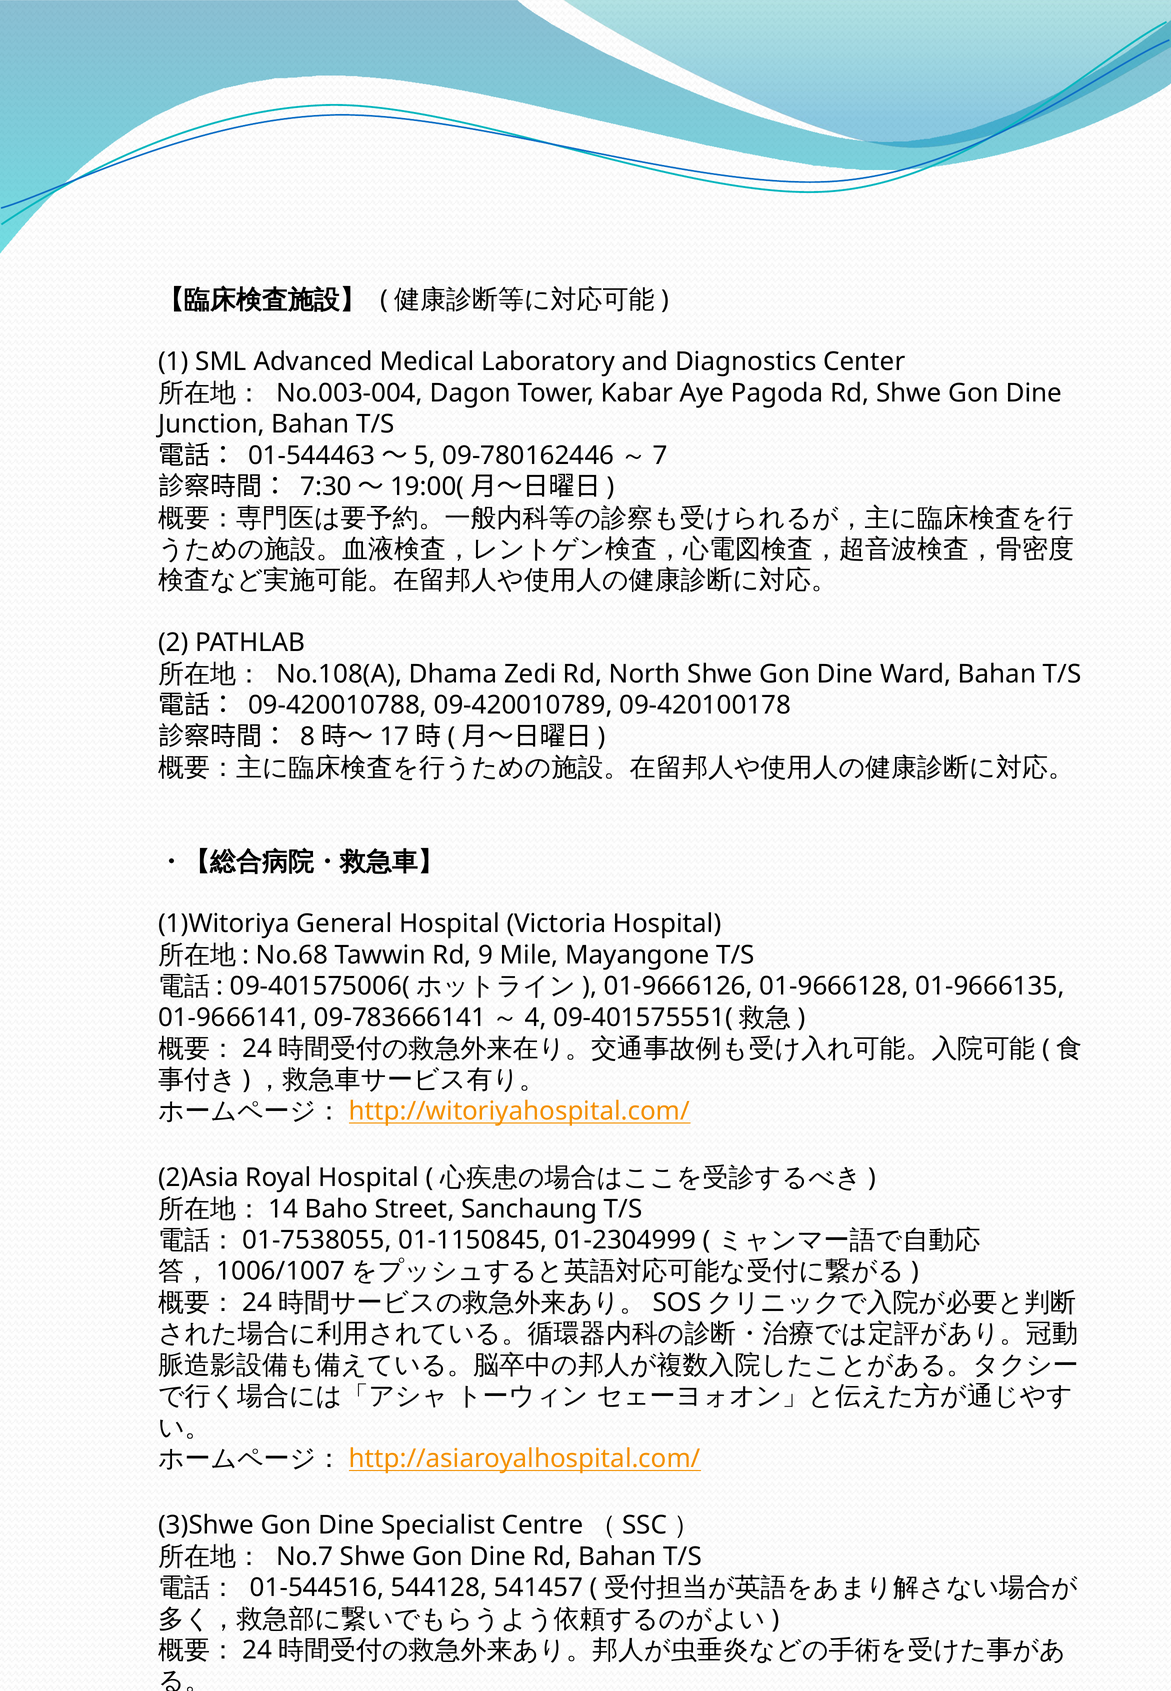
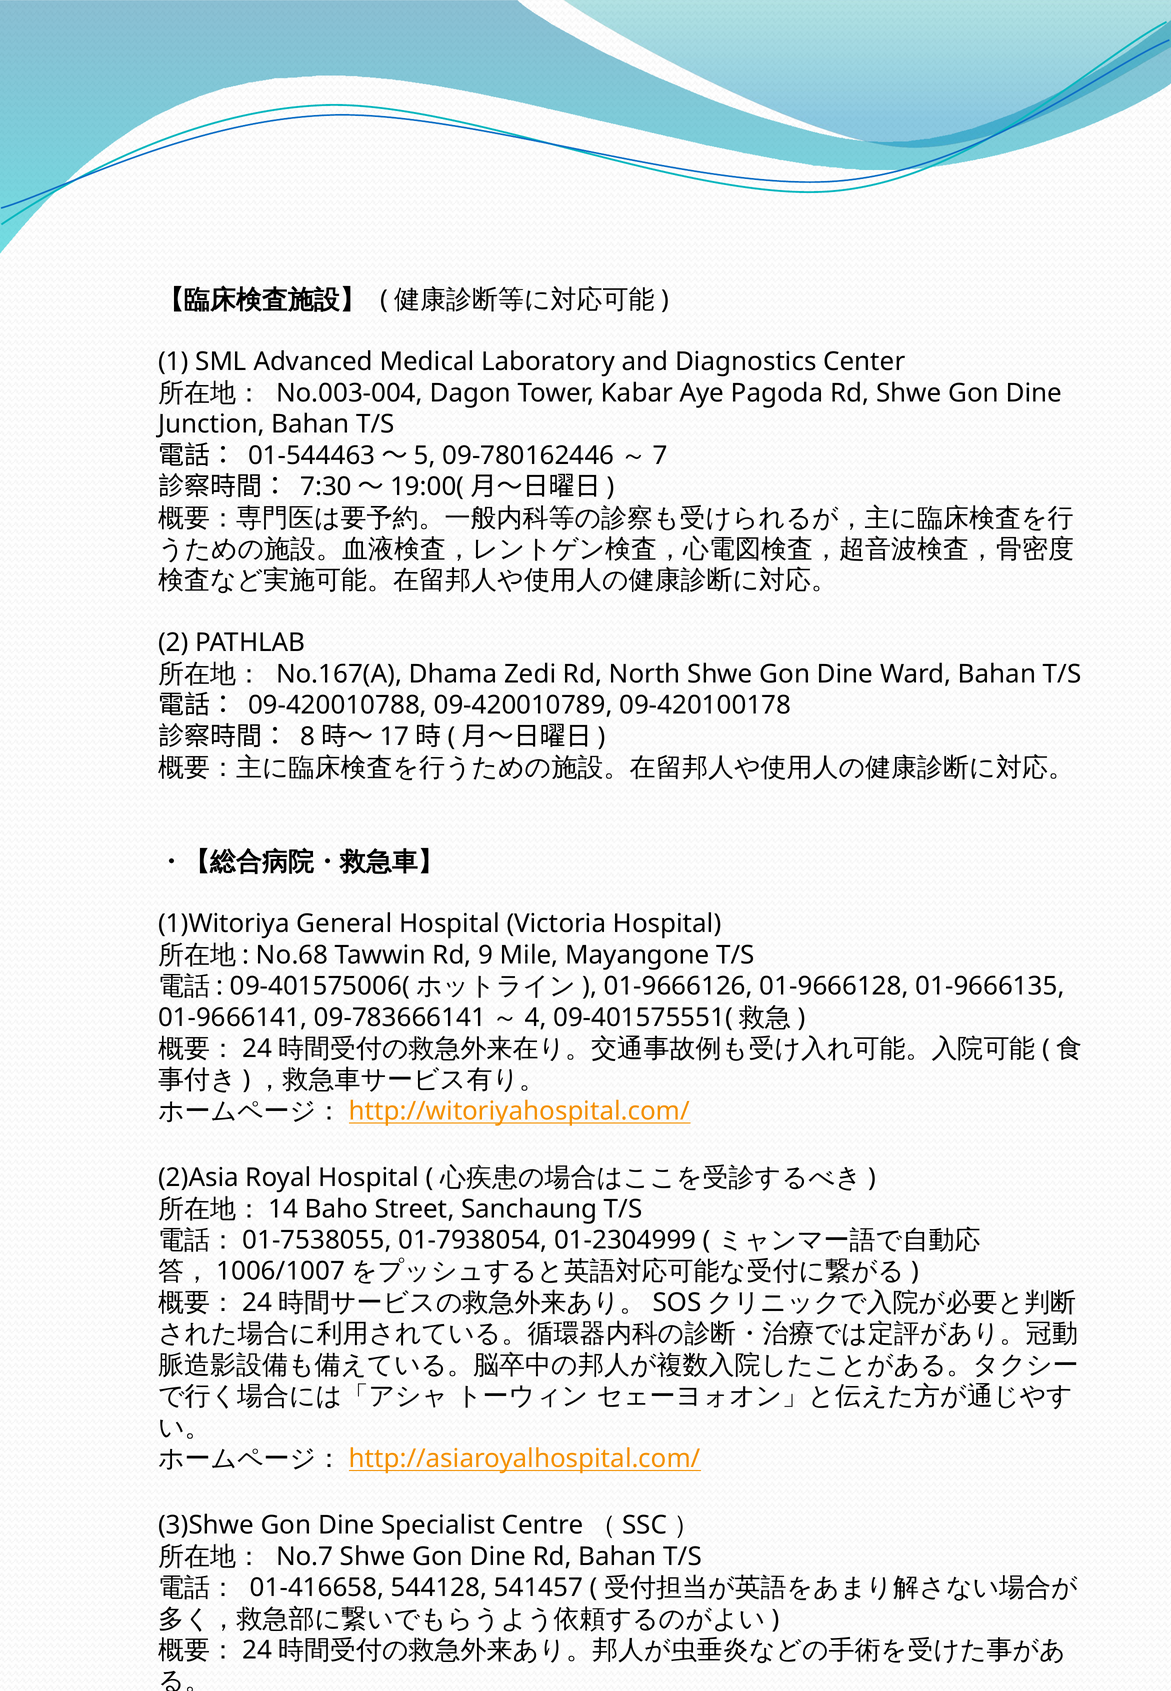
No.108(A: No.108(A -> No.167(A (339, 674)
01-1150845: 01-1150845 -> 01-7938054 (473, 1240)
01-544516: 01-544516 -> 01-416658 (317, 1588)
